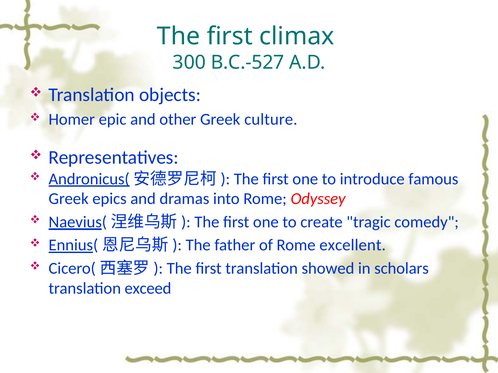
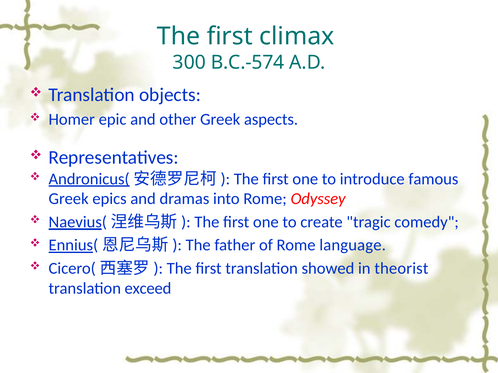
B.C.-527: B.C.-527 -> B.C.-574 (248, 62)
culture: culture -> aspects (271, 120)
excellent: excellent -> language (353, 246)
scholars: scholars -> theorist (401, 269)
